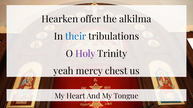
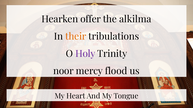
their colour: blue -> orange (76, 37)
yeah: yeah -> noor (63, 71)
chest: chest -> flood (116, 71)
